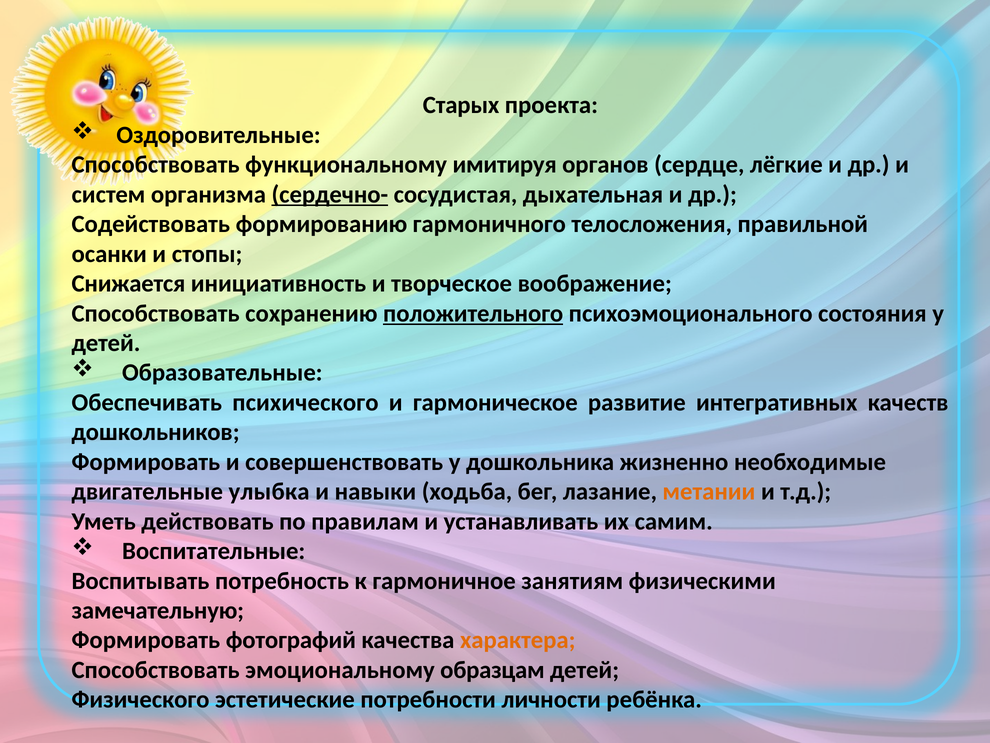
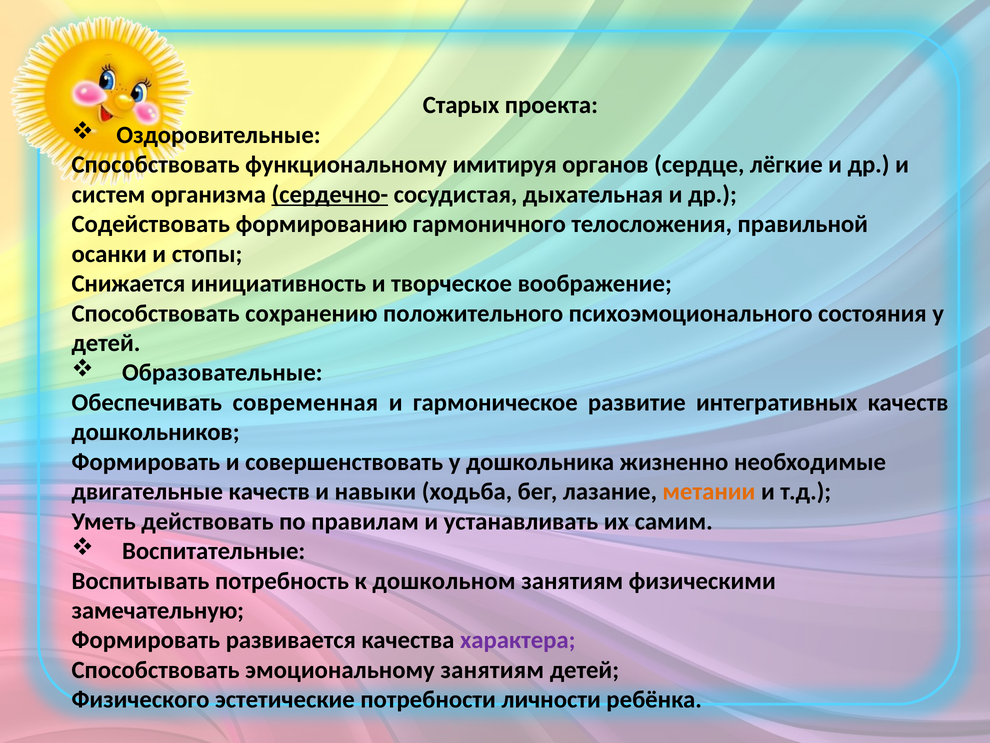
положительного underline: present -> none (473, 313)
психического: психического -> современная (305, 402)
двигательные улыбка: улыбка -> качеств (269, 491)
гармоничное: гармоничное -> дошкольном (444, 580)
фотографий: фотографий -> развивается (291, 640)
характера colour: orange -> purple (518, 640)
эмоциональному образцам: образцам -> занятиям (492, 670)
